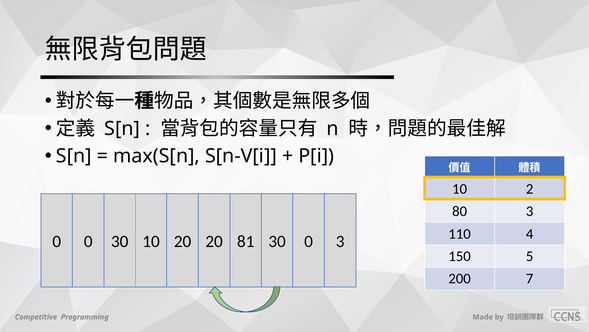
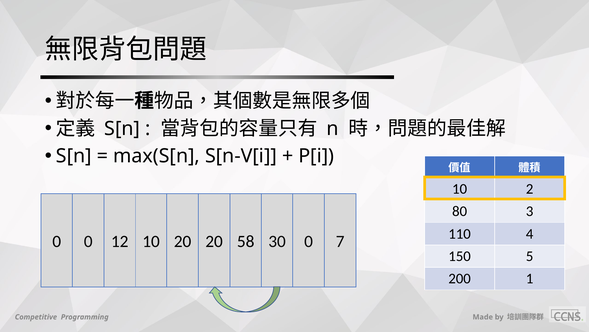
0 30: 30 -> 12 (120, 241)
81: 81 -> 58 (246, 241)
0 3: 3 -> 7 (340, 241)
7: 7 -> 1 (530, 278)
